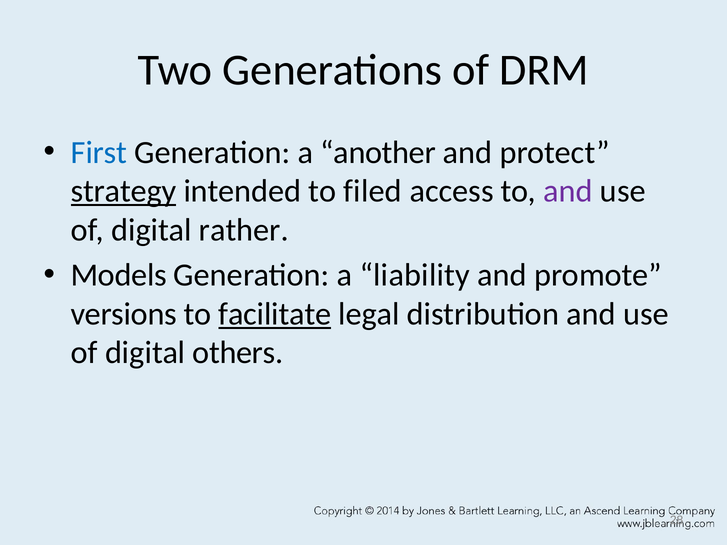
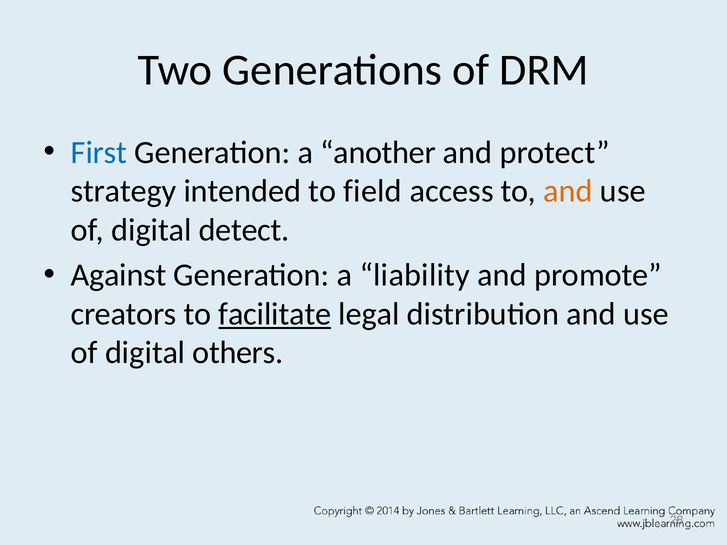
strategy underline: present -> none (124, 191)
filed: filed -> field (373, 191)
and colour: purple -> orange (568, 191)
rather: rather -> detect (244, 230)
Models: Models -> Against (119, 275)
versions: versions -> creators (124, 314)
